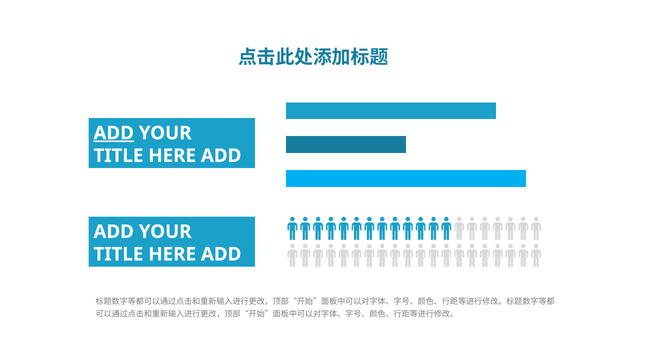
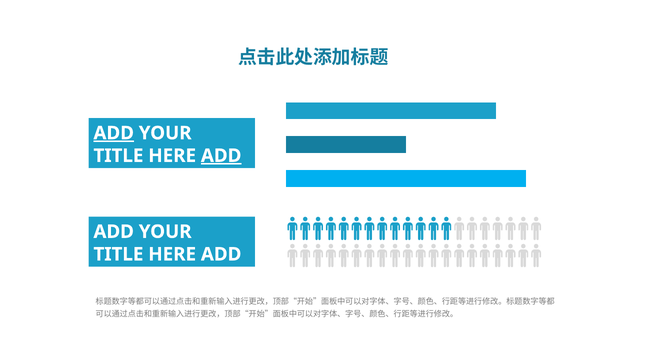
ADD underline: none -> present (221, 156)
